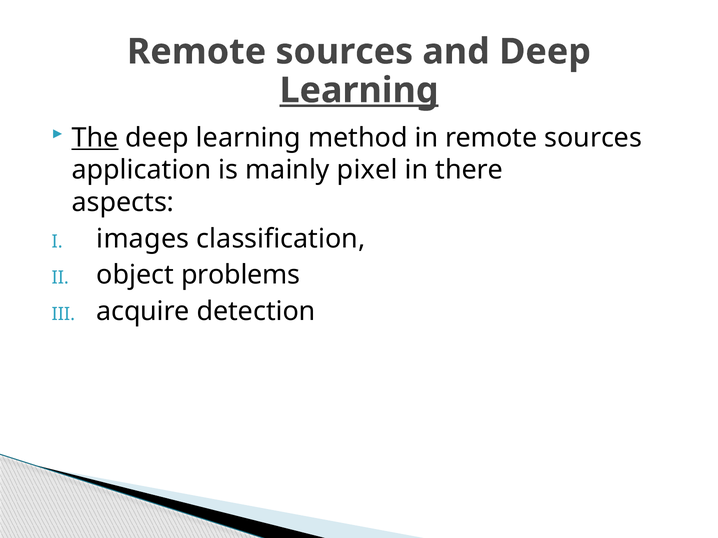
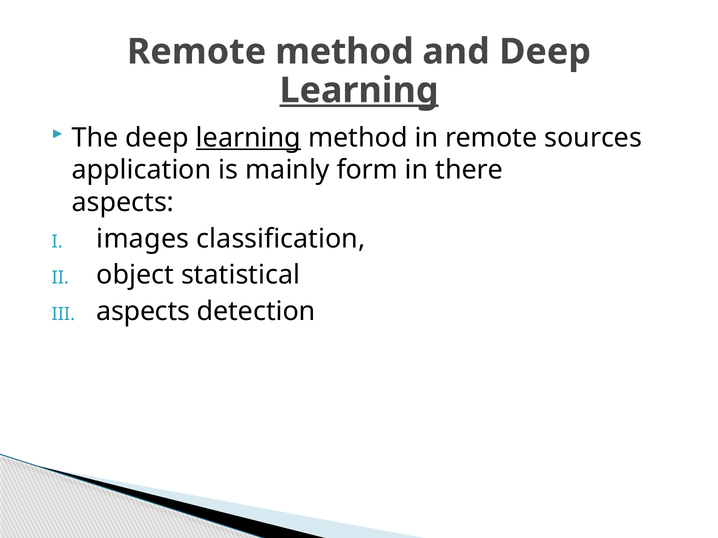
sources: sources -> method (344, 52)
The underline: present -> none (95, 138)
learning underline: none -> present (248, 138)
pixel: pixel -> form (367, 170)
problems: problems -> statistical (241, 275)
acquire: acquire -> aspects (143, 312)
